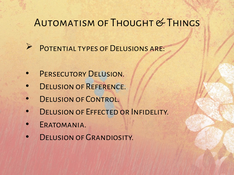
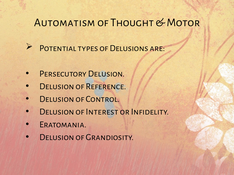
Things: Things -> Motor (183, 22)
Effected: Effected -> Interest (102, 112)
